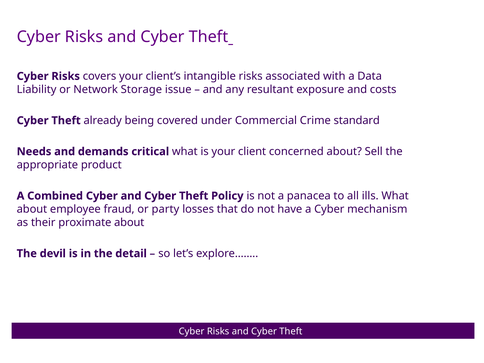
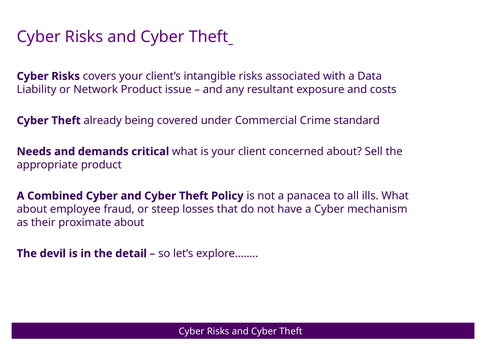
Network Storage: Storage -> Product (141, 90)
party: party -> steep (166, 209)
